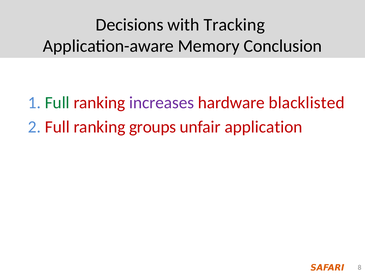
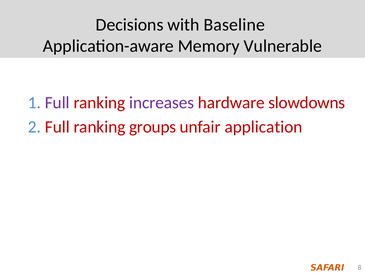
Tracking: Tracking -> Baseline (234, 25)
Conclusion: Conclusion -> Vulnerable (283, 46)
Full colour: green -> purple (57, 103)
blacklisted: blacklisted -> slowdowns (307, 103)
